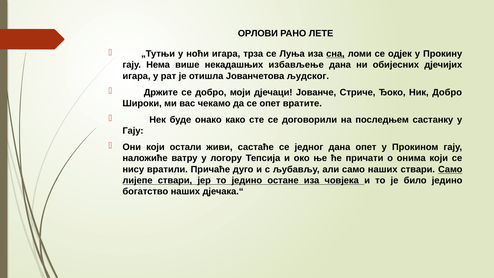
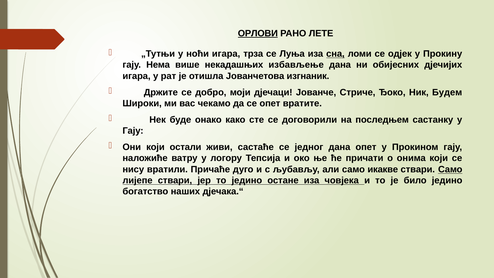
ОРЛОВИ underline: none -> present (258, 33)
људског: људског -> изгнаник (308, 76)
Ник Добро: Добро -> Будем (447, 92)
само наших: наших -> икакве (383, 169)
